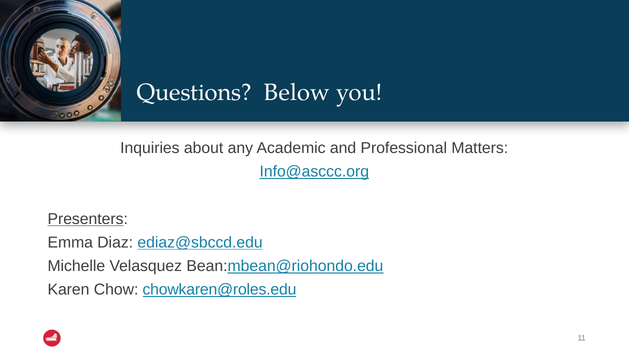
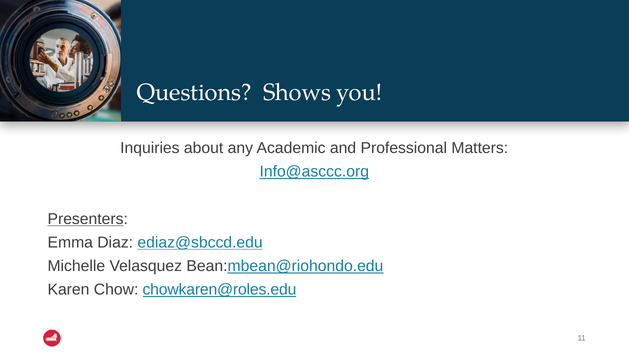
Below: Below -> Shows (297, 93)
